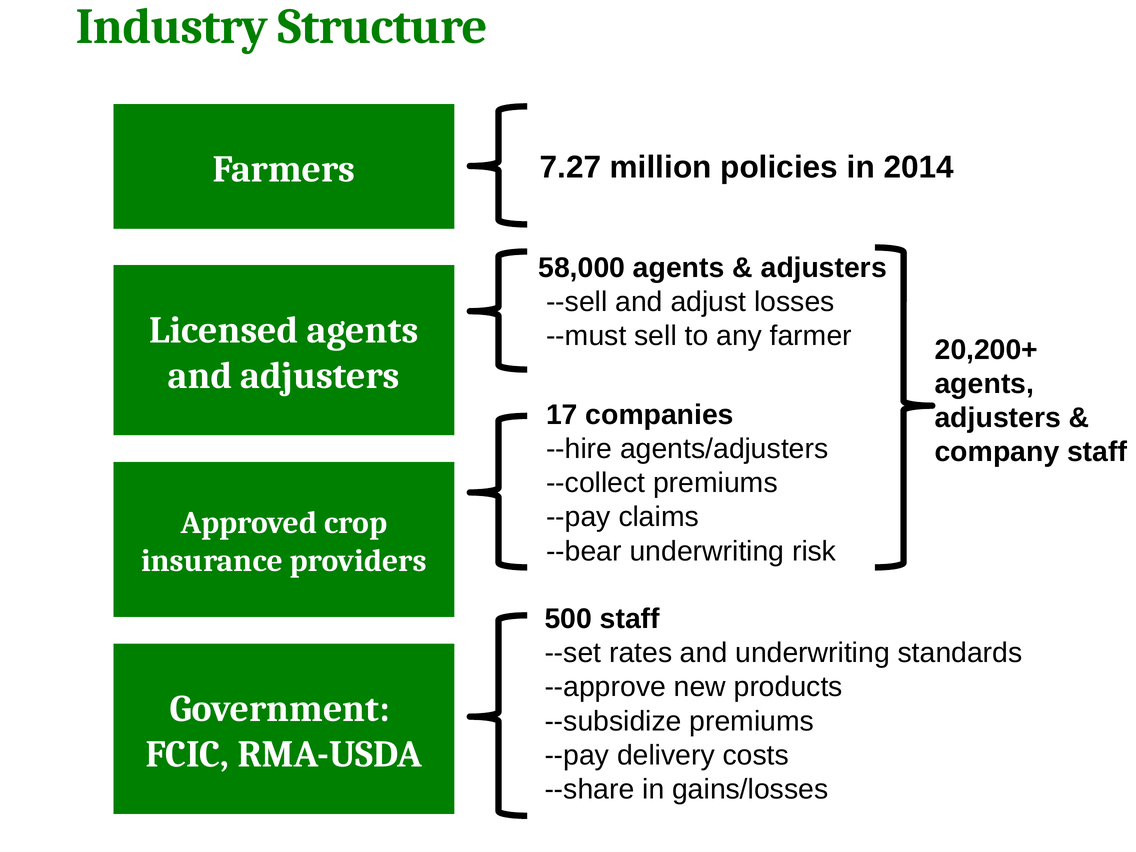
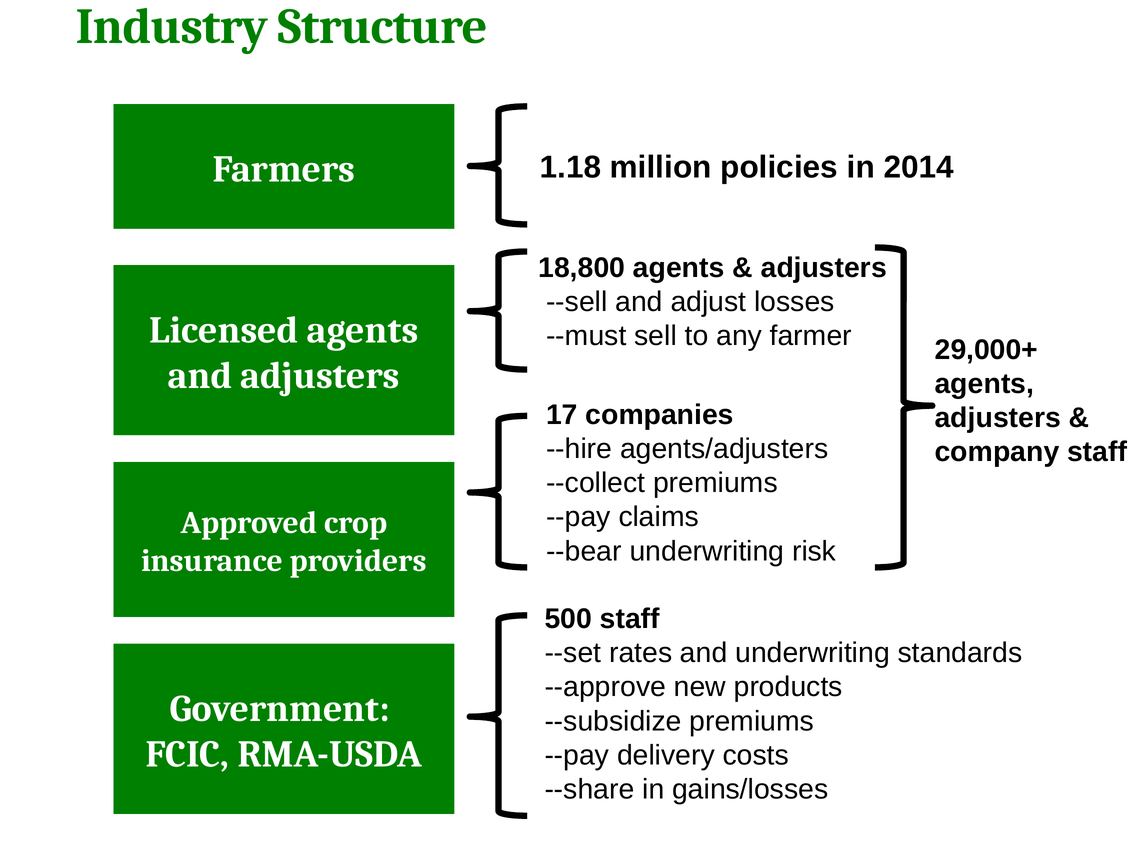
7.27: 7.27 -> 1.18 (570, 167)
58,000: 58,000 -> 18,800 (582, 268)
20,200+: 20,200+ -> 29,000+ (986, 350)
